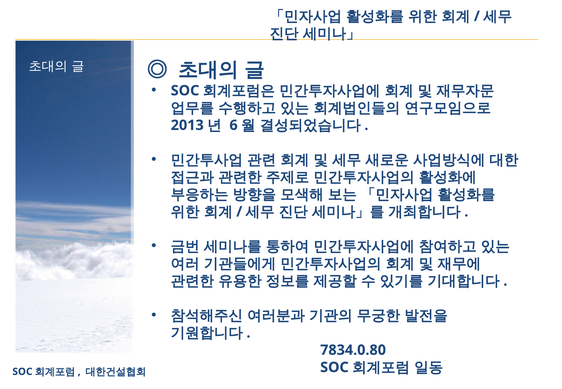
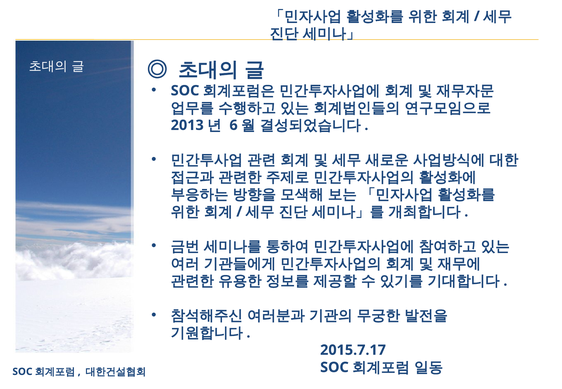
7834.0.80: 7834.0.80 -> 2015.7.17 (353, 350)
